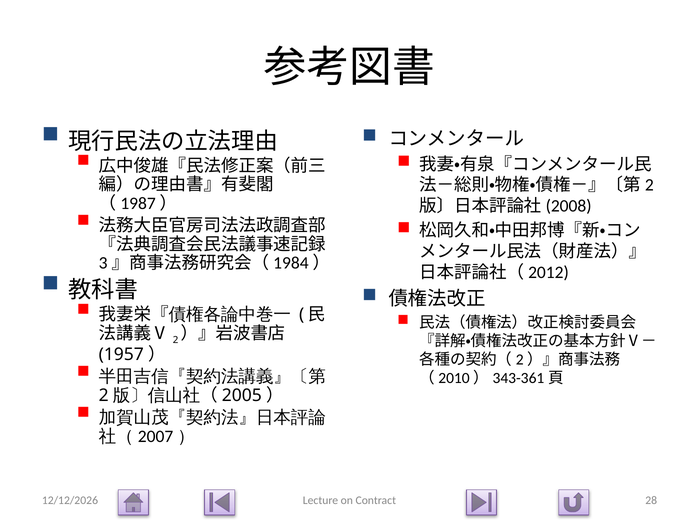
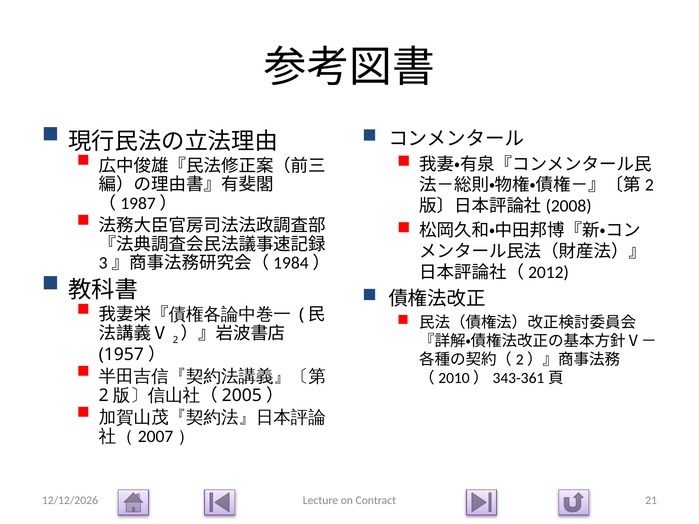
28: 28 -> 21 (651, 501)
